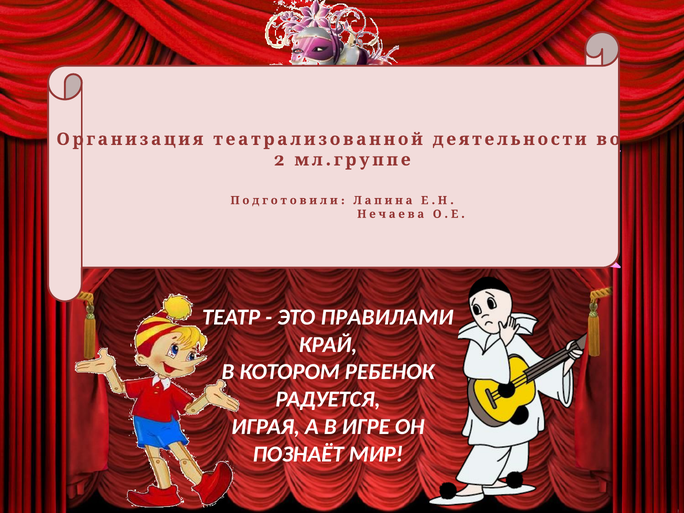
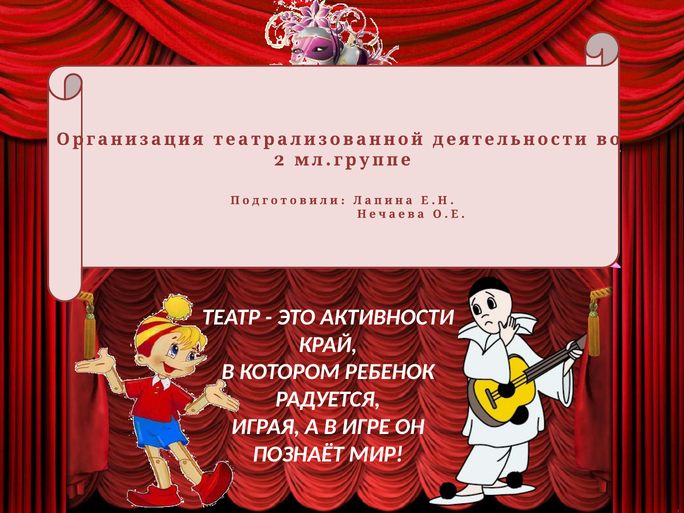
ПРАВИЛАМИ: ПРАВИЛАМИ -> АКТИВНОСТИ (387, 317)
